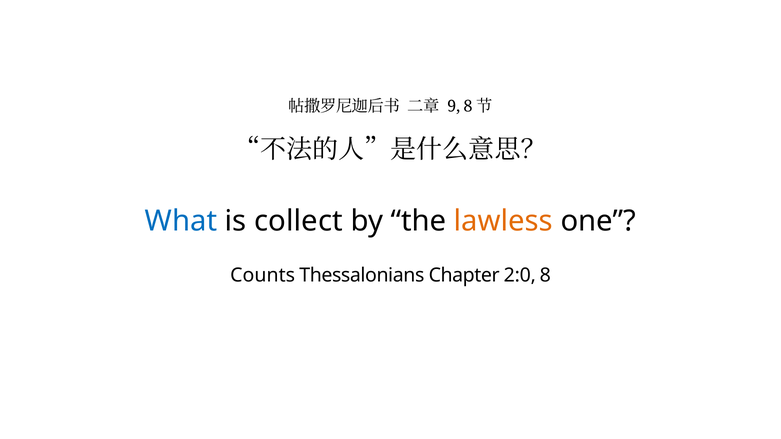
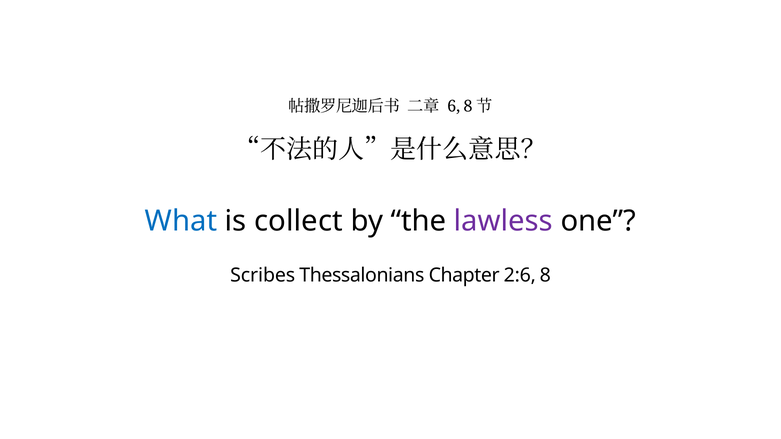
9: 9 -> 6 (454, 106)
lawless colour: orange -> purple (503, 221)
Counts: Counts -> Scribes (263, 275)
2:0: 2:0 -> 2:6 (520, 275)
